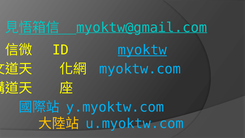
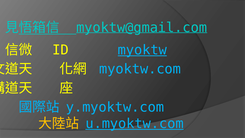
u.myoktw.com underline: none -> present (135, 123)
